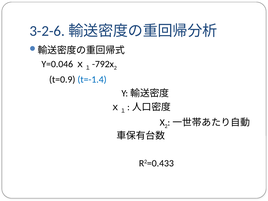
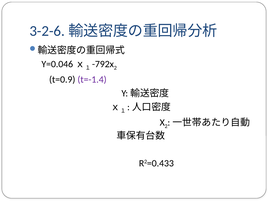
t=-1.4 colour: blue -> purple (92, 79)
